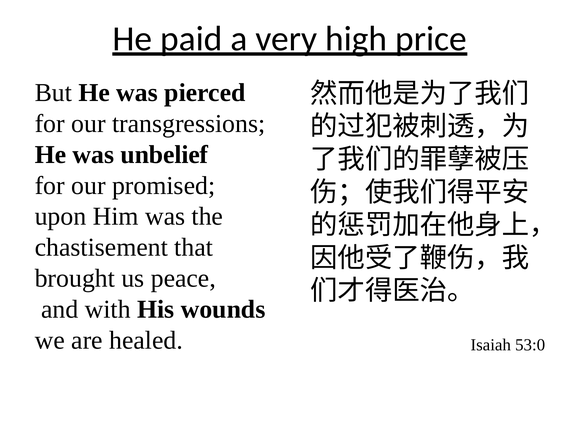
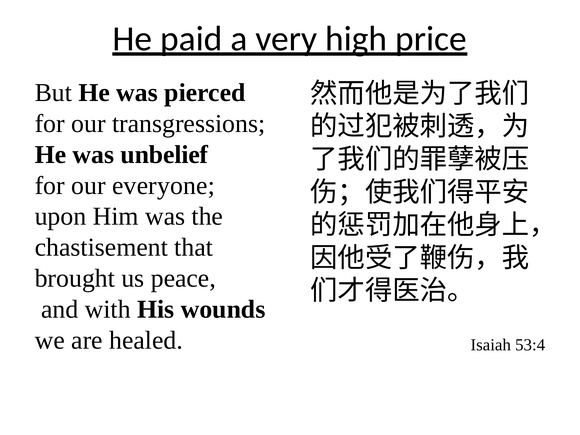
promised: promised -> everyone (164, 185)
53:0: 53:0 -> 53:4 (530, 345)
